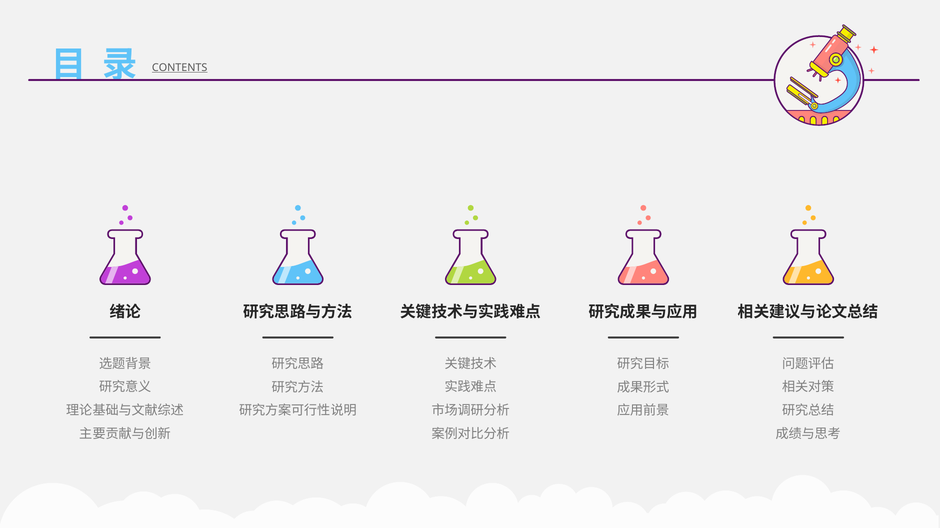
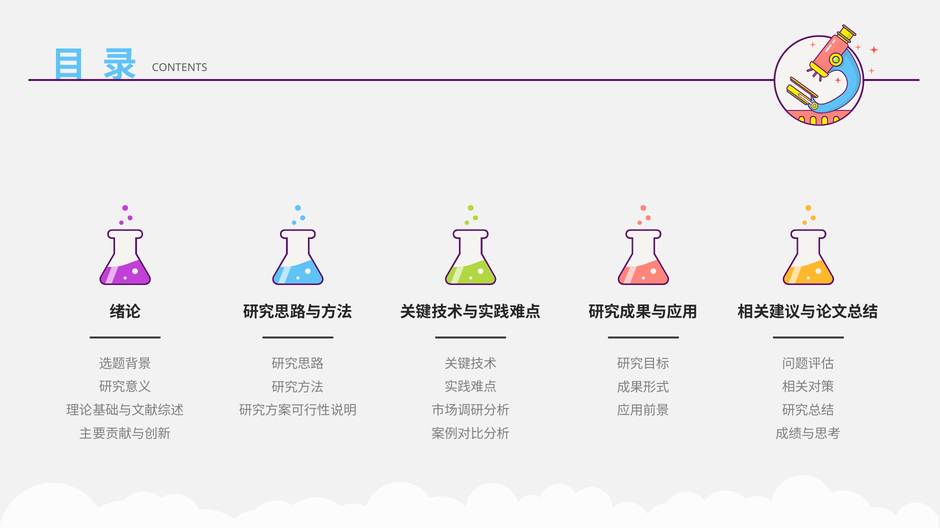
CONTENTS underline: present -> none (180, 68)
